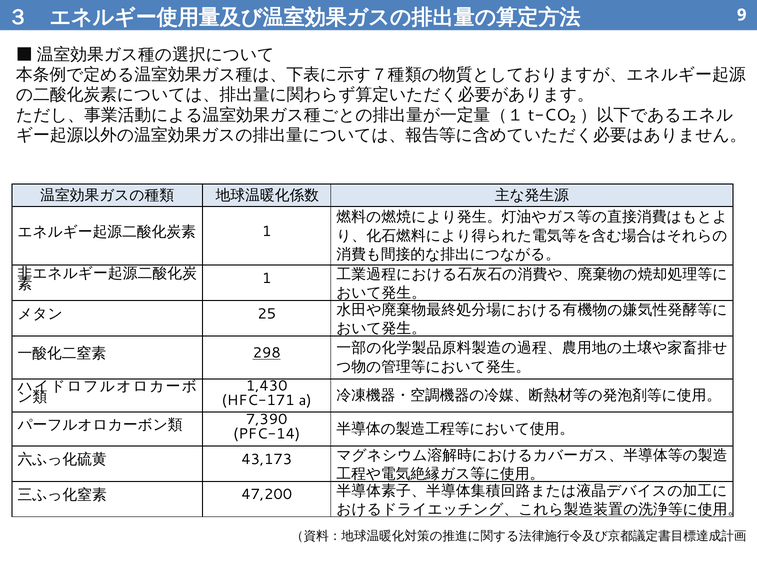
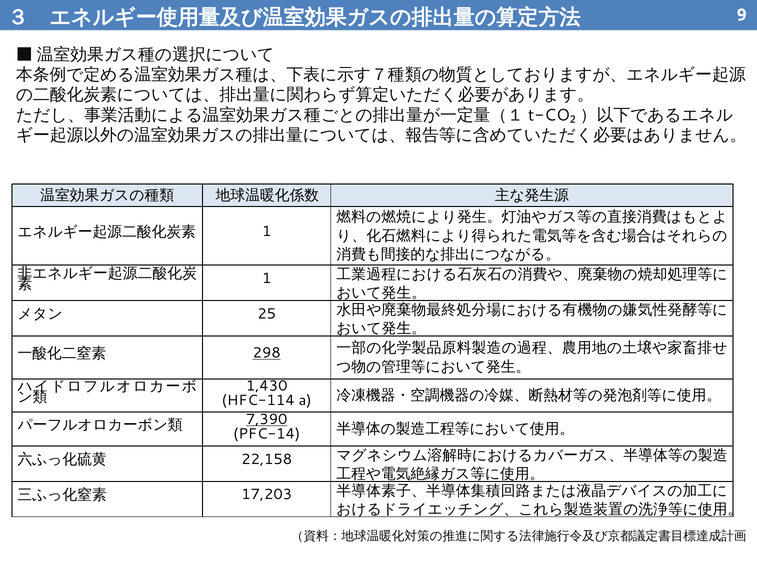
HFC-171: HFC-171 -> HFC-114 (258, 400)
7,390 underline: none -> present (267, 419)
43,173: 43,173 -> 22,158 (267, 459)
47,200: 47,200 -> 17,203 (267, 494)
